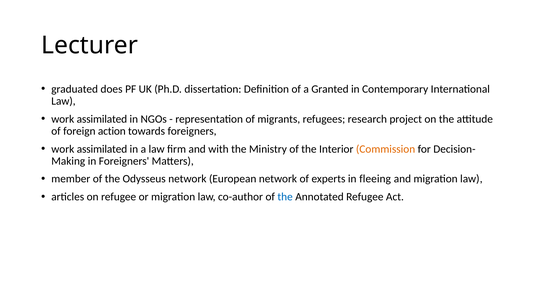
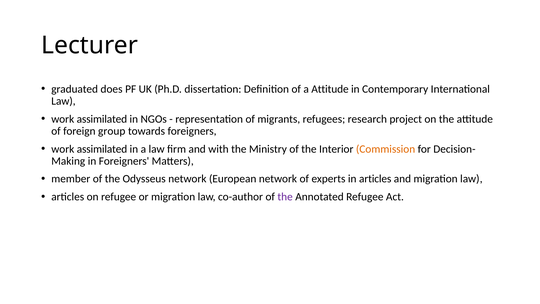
a Granted: Granted -> Attitude (330, 89)
action: action -> group (112, 131)
in fleeing: fleeing -> articles (375, 179)
the colour: blue -> purple (285, 197)
